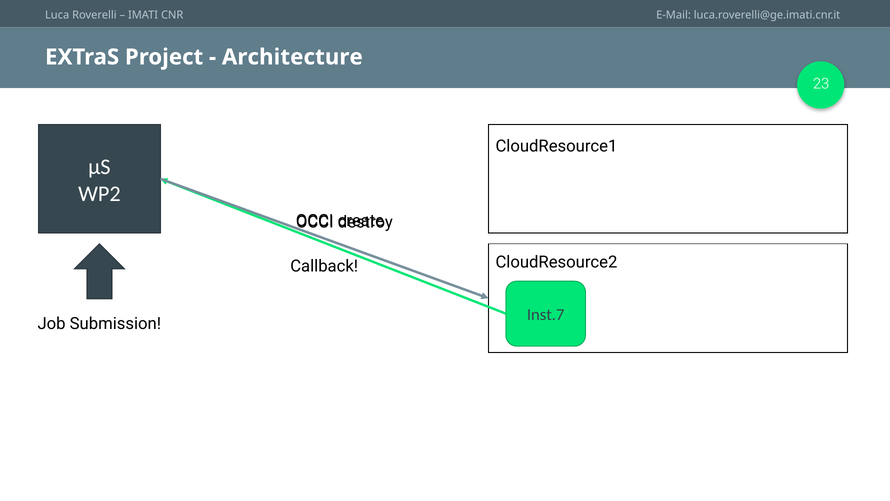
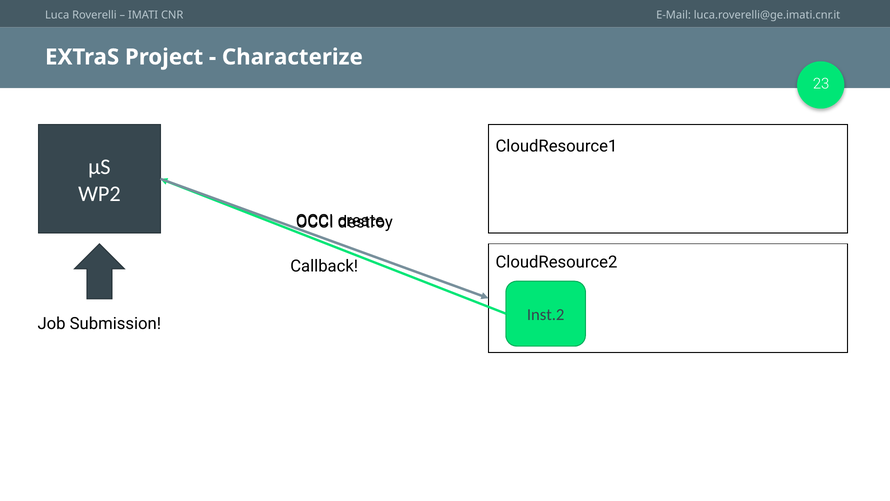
Architecture: Architecture -> Characterize (292, 57)
Inst.7: Inst.7 -> Inst.2 (546, 315)
